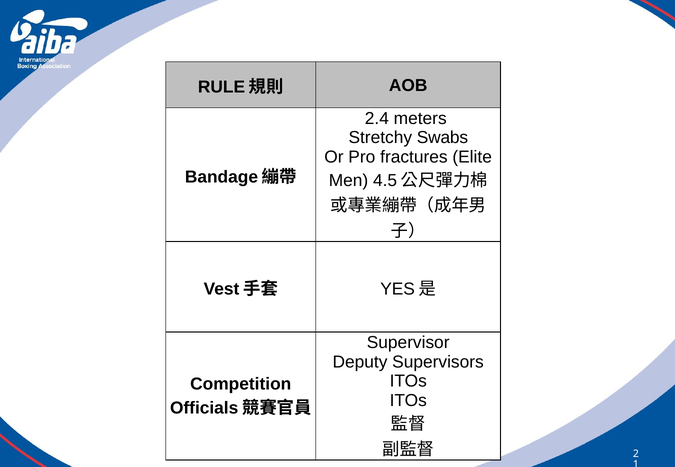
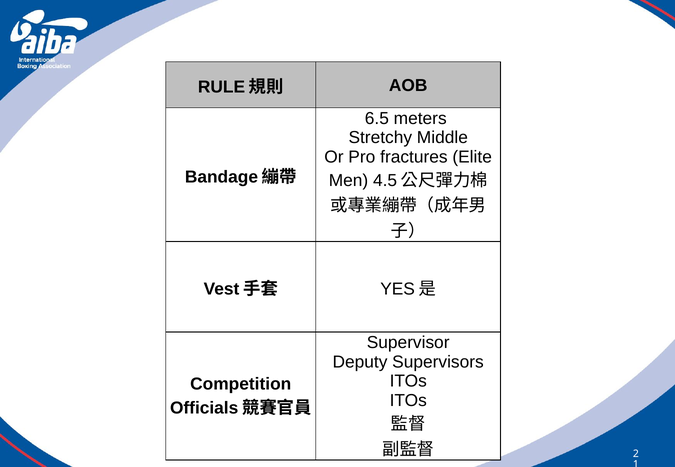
2.4: 2.4 -> 6.5 (377, 118)
Swabs: Swabs -> Middle (442, 138)
